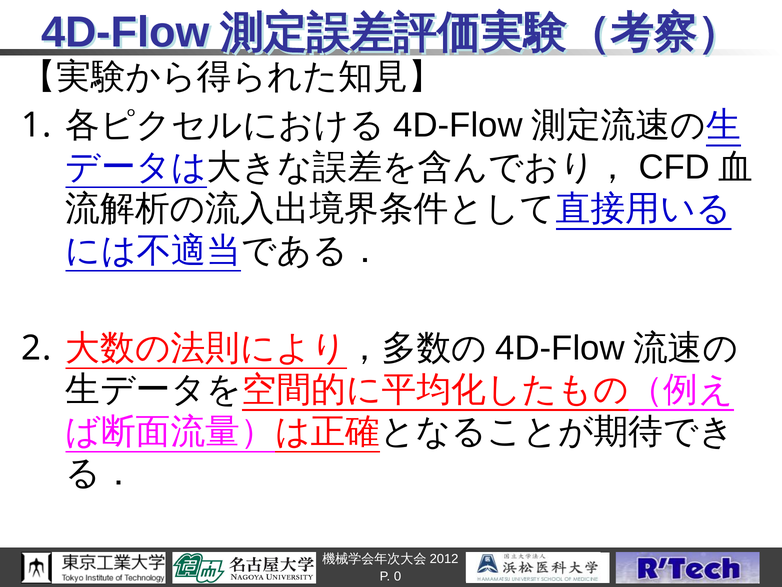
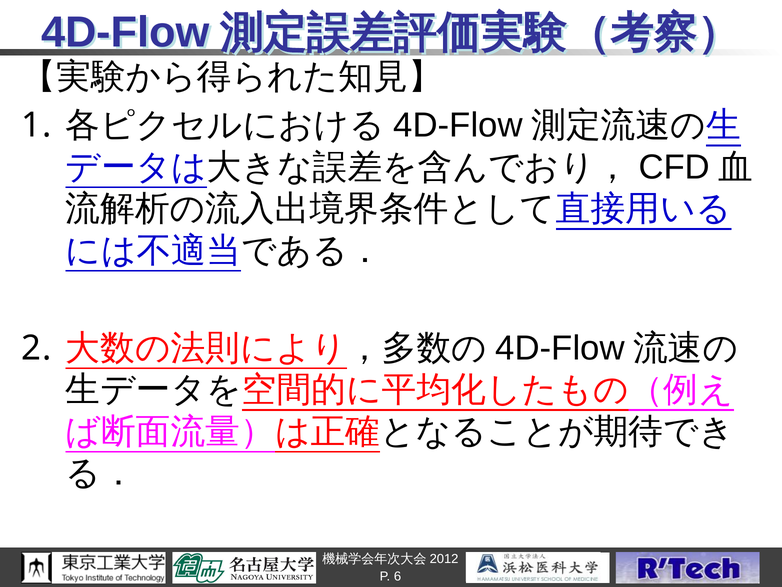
0: 0 -> 6 (398, 576)
